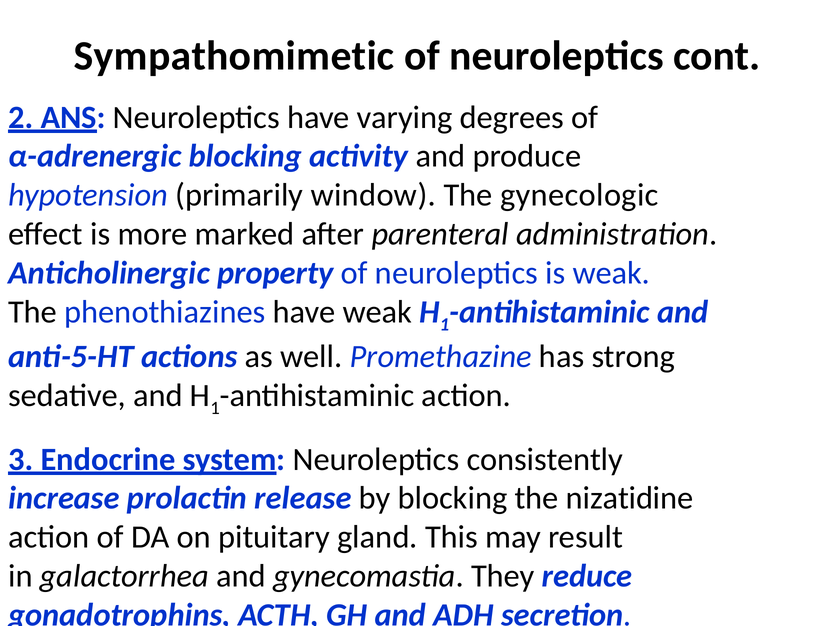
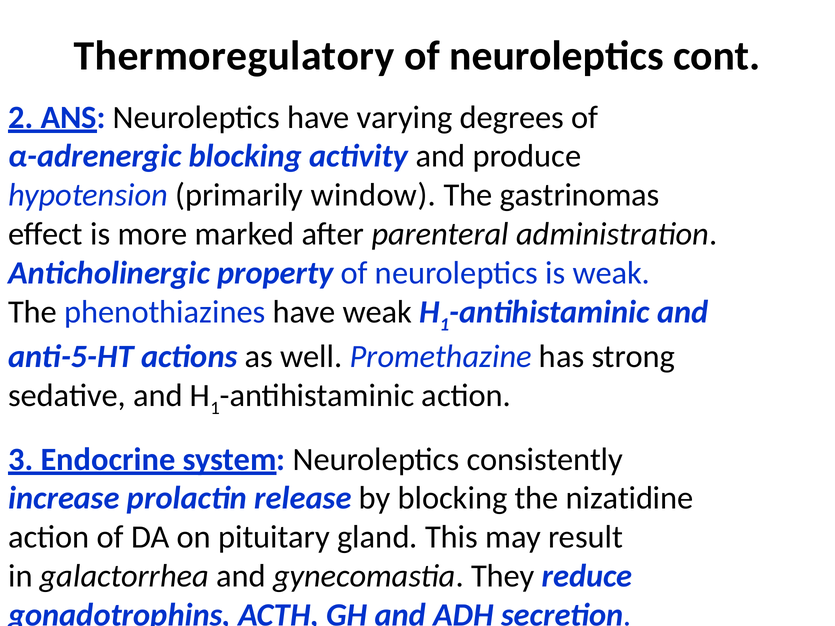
Sympathomimetic: Sympathomimetic -> Thermoregulatory (234, 56)
gynecologic: gynecologic -> gastrinomas (580, 195)
